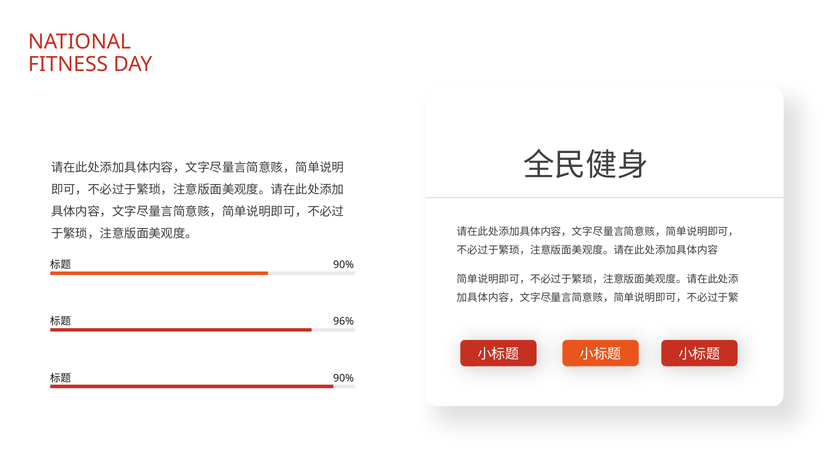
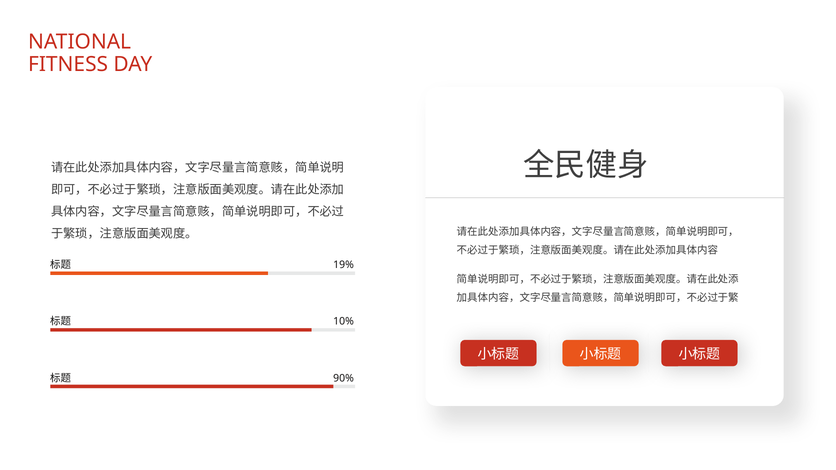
90%: 90% -> 19% (344, 265)
96%: 96% -> 10% (344, 322)
